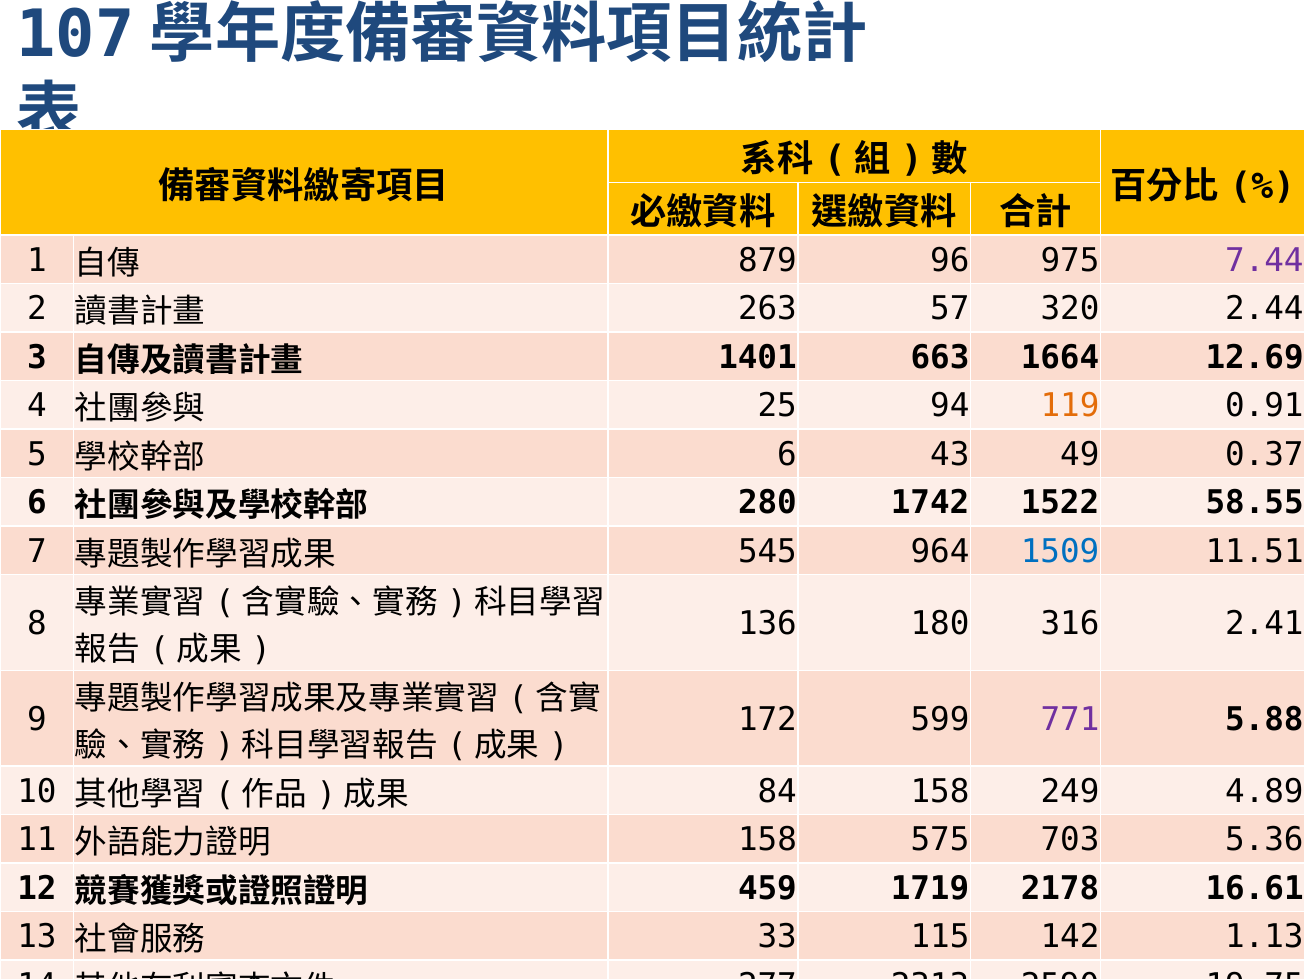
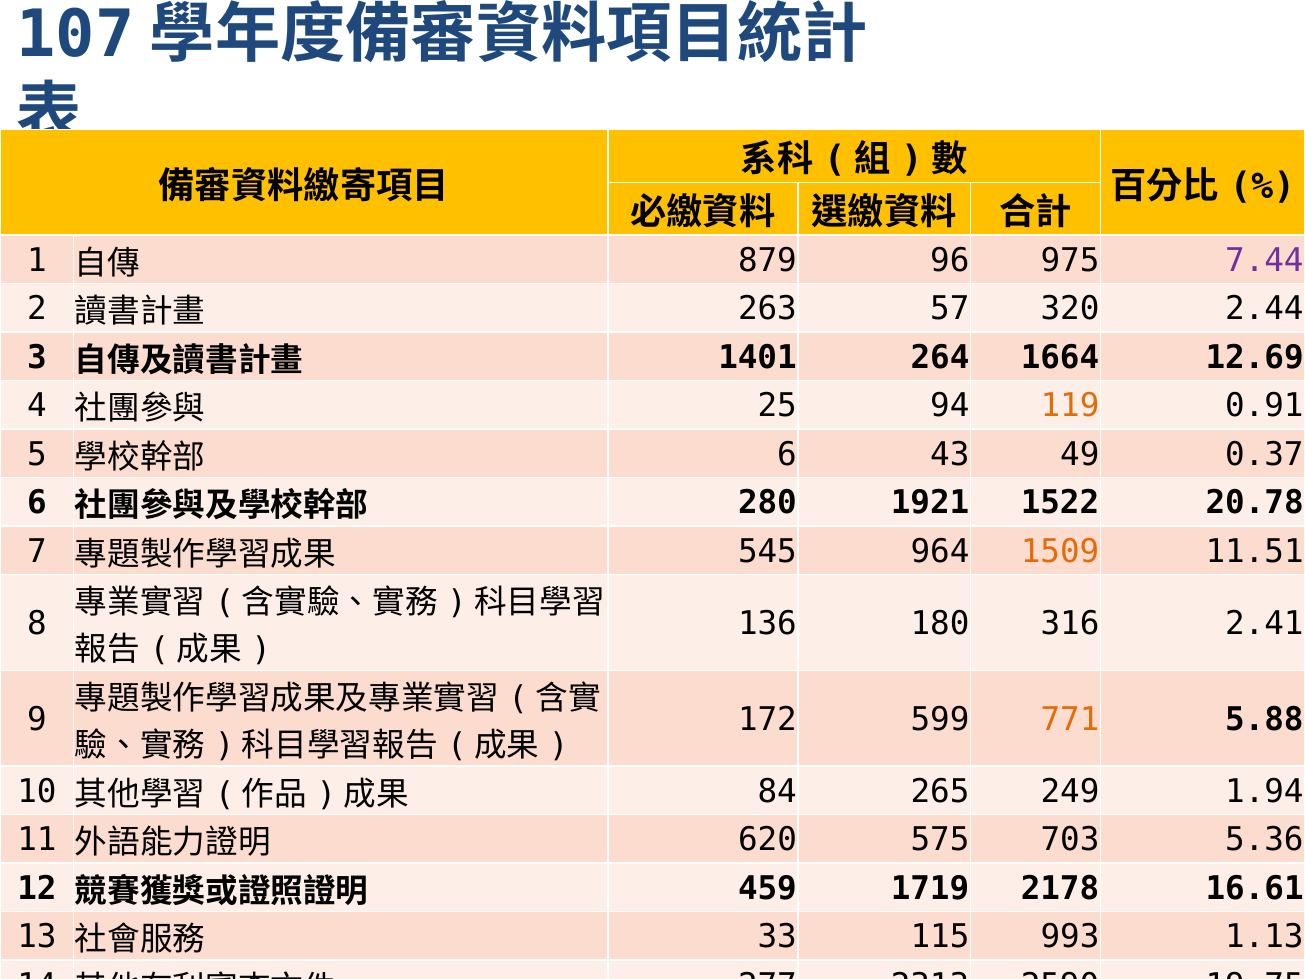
663: 663 -> 264 (940, 357)
1742: 1742 -> 1921 (930, 503)
58.55: 58.55 -> 20.78 (1255, 503)
1509 colour: blue -> orange (1060, 551)
771 colour: purple -> orange (1070, 719)
84 158: 158 -> 265 (940, 791)
4.89: 4.89 -> 1.94 (1264, 791)
158: 158 -> 620 (768, 840)
142: 142 -> 993 (1070, 937)
